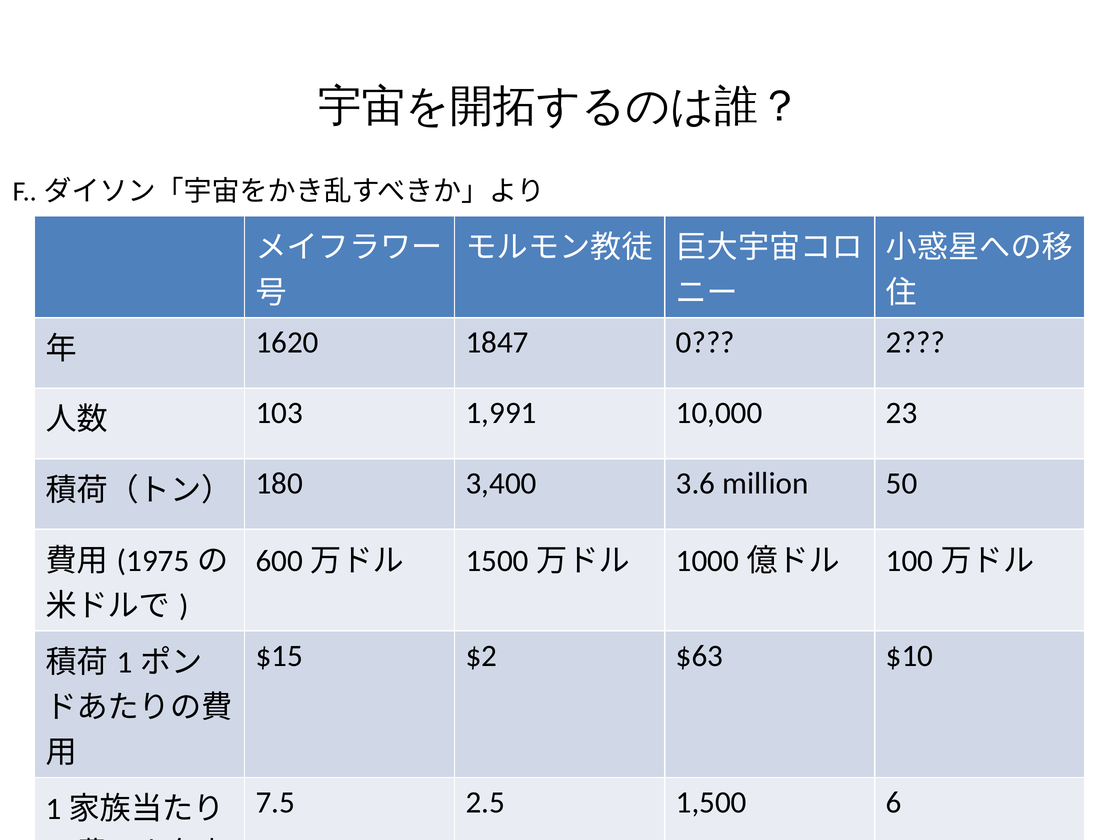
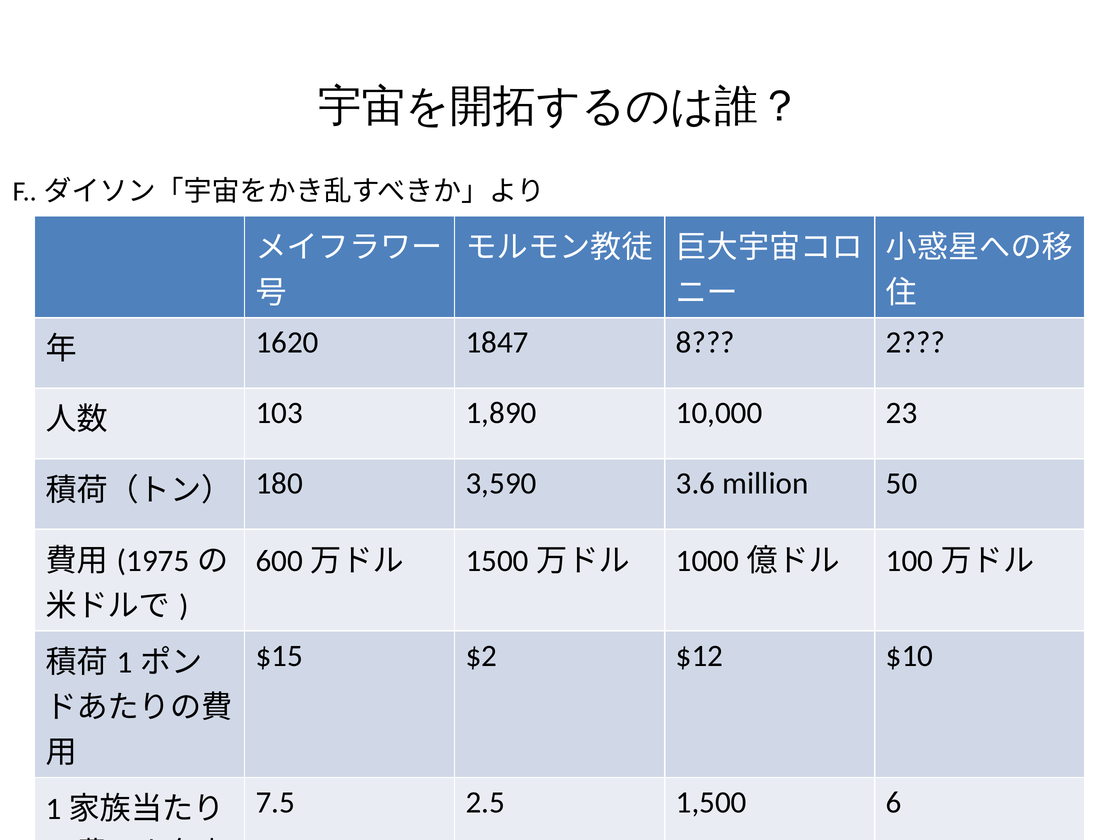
0: 0 -> 8 (705, 343)
1,991: 1,991 -> 1,890 (501, 413)
3,400: 3,400 -> 3,590 (501, 484)
$63: $63 -> $12 (699, 656)
